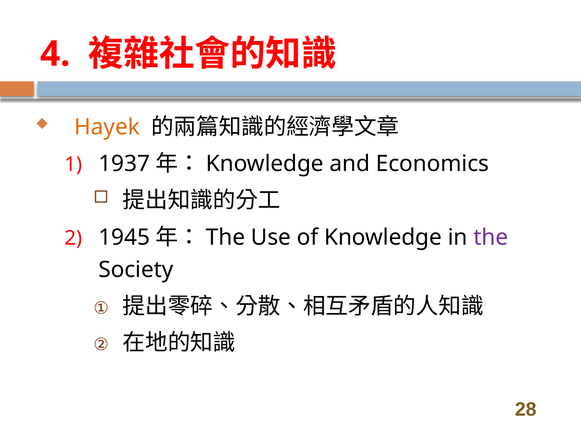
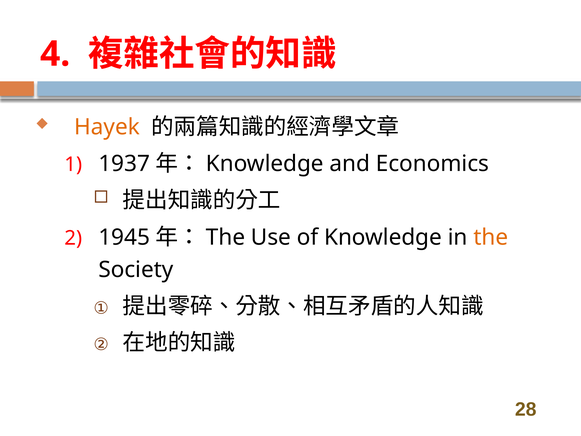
the colour: purple -> orange (491, 237)
